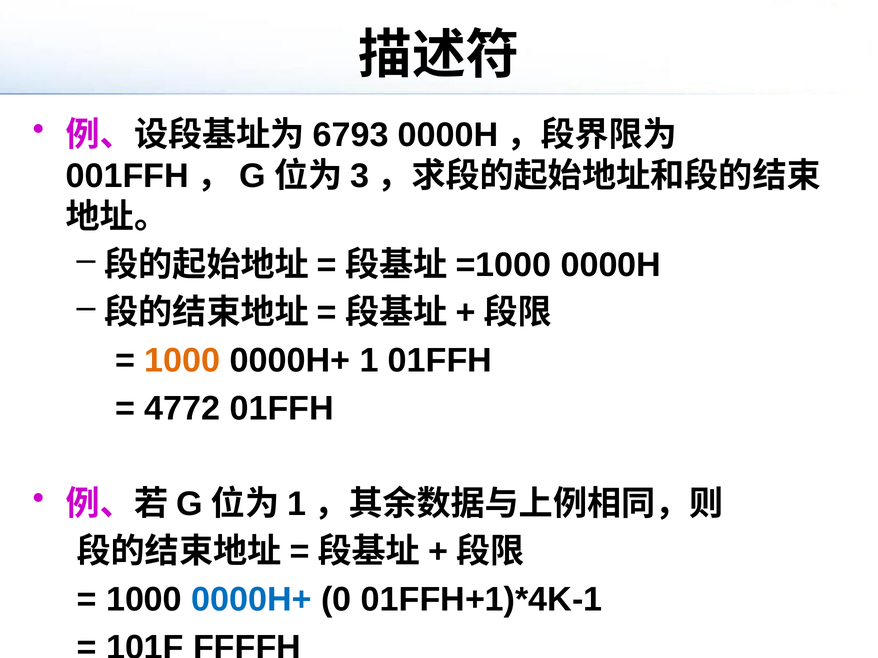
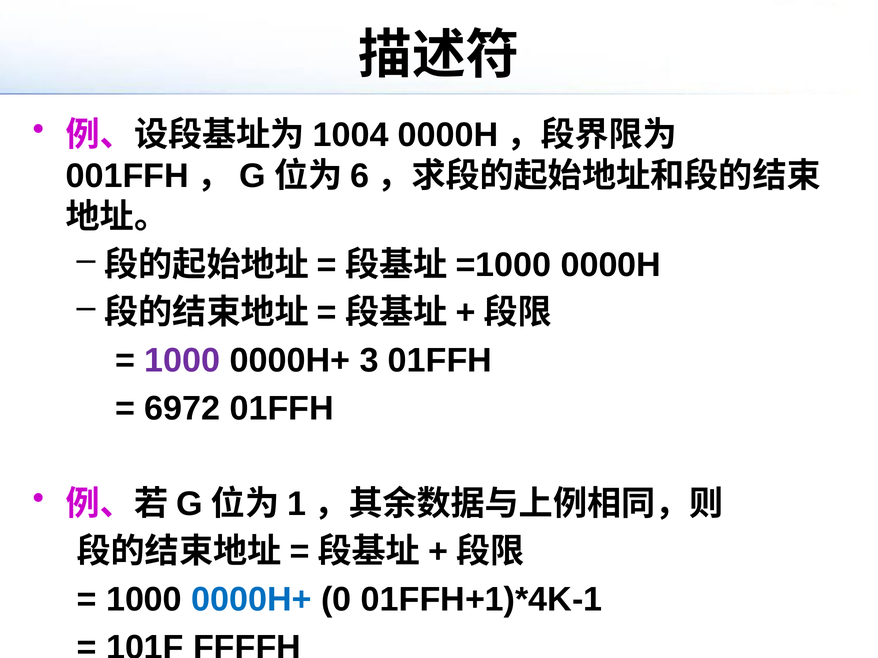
6793: 6793 -> 1004 (351, 135)
3: 3 -> 6 (360, 176)
1000 colour: orange -> purple (182, 361)
0000H+ 1: 1 -> 3 (369, 361)
4772: 4772 -> 6972 (182, 409)
